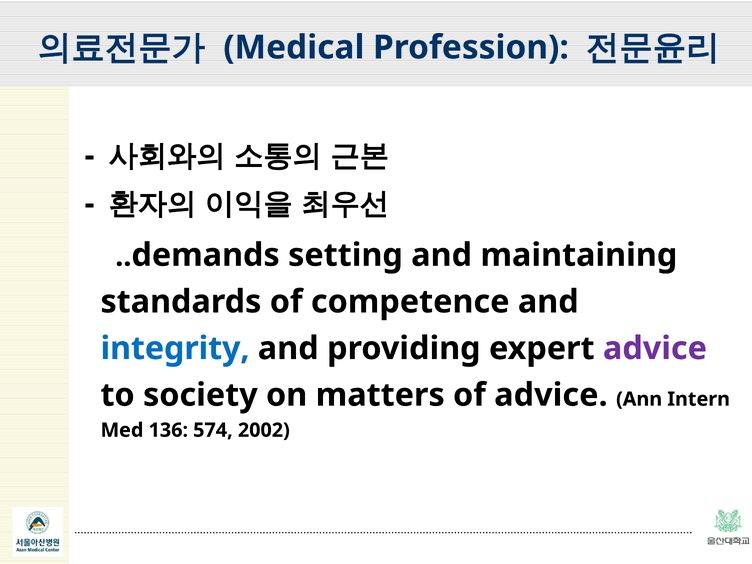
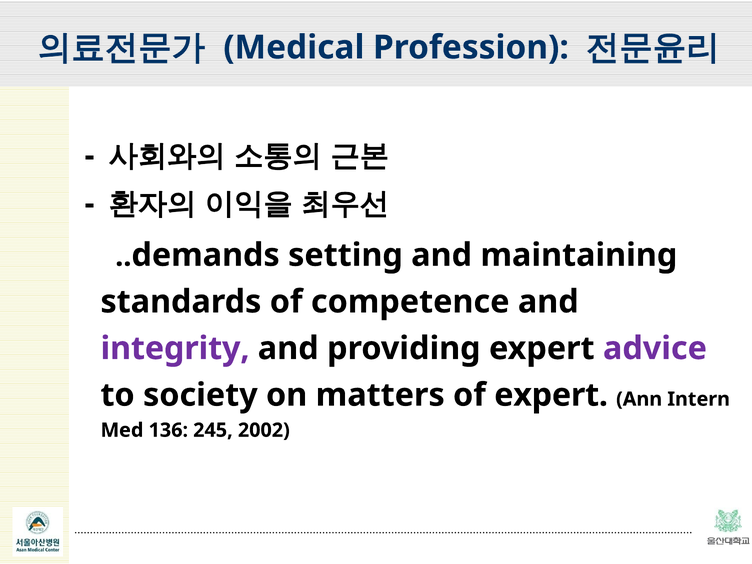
integrity colour: blue -> purple (175, 348)
of advice: advice -> expert (551, 395)
574: 574 -> 245 (213, 430)
